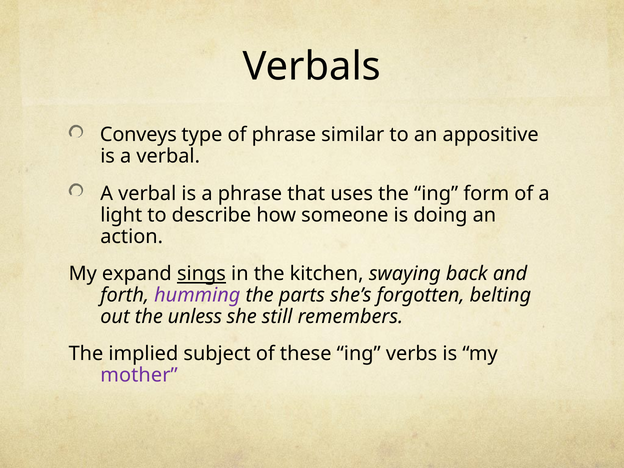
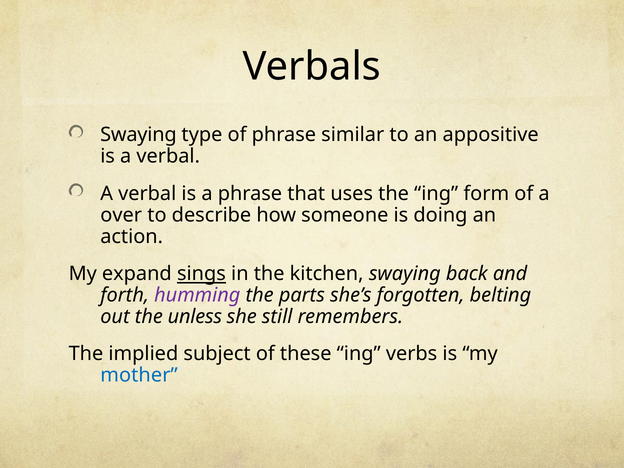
Conveys: Conveys -> Swaying (138, 135)
light: light -> over (121, 215)
mother colour: purple -> blue (139, 375)
